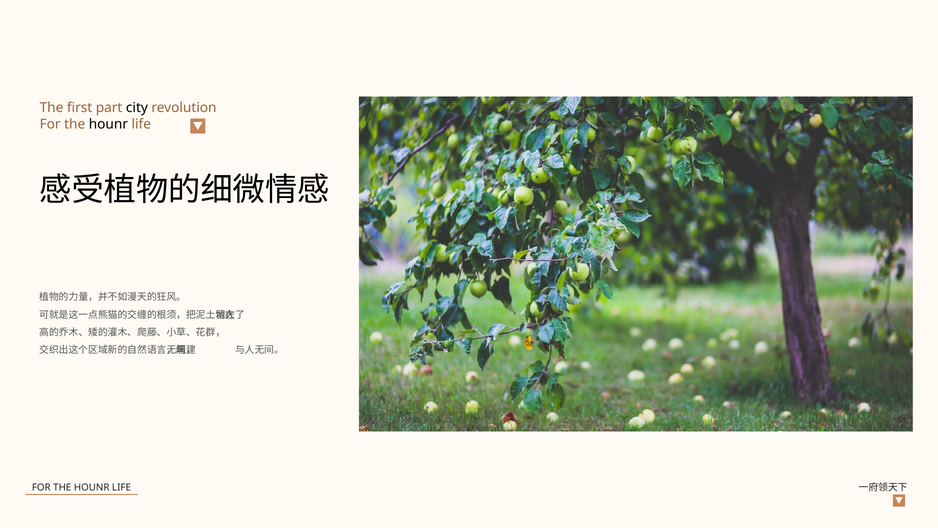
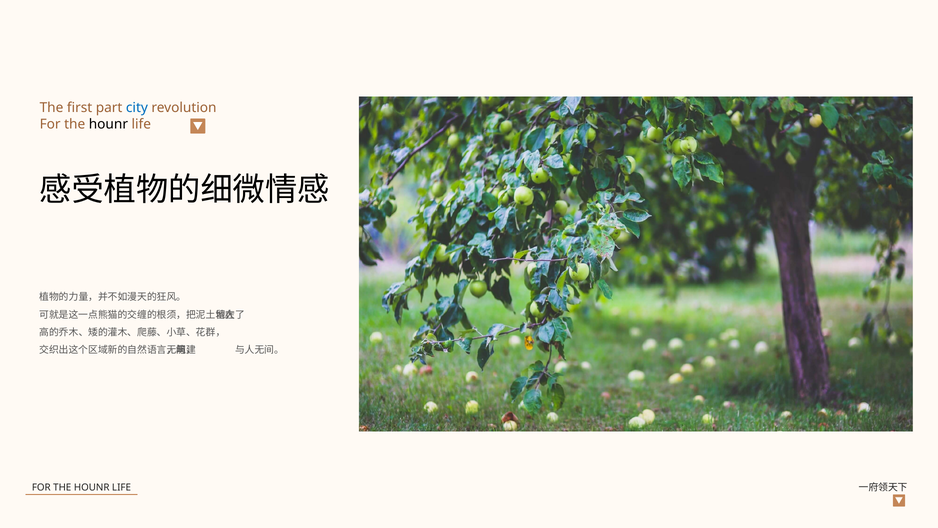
city colour: black -> blue (137, 108)
